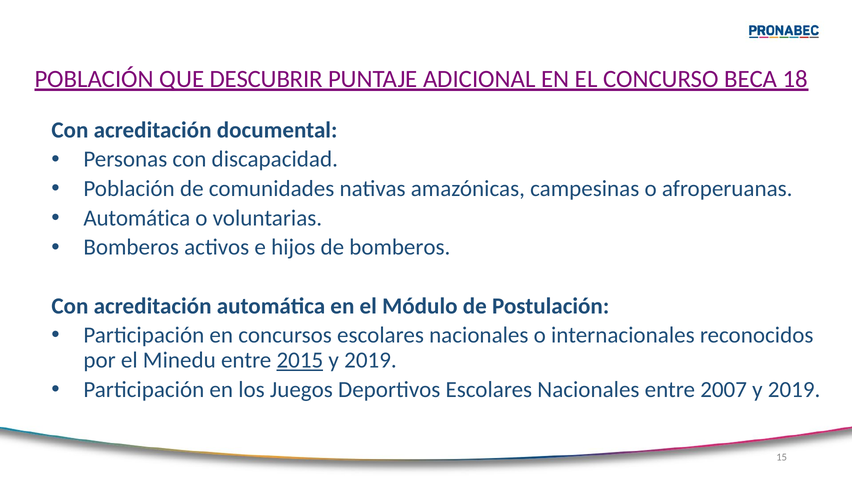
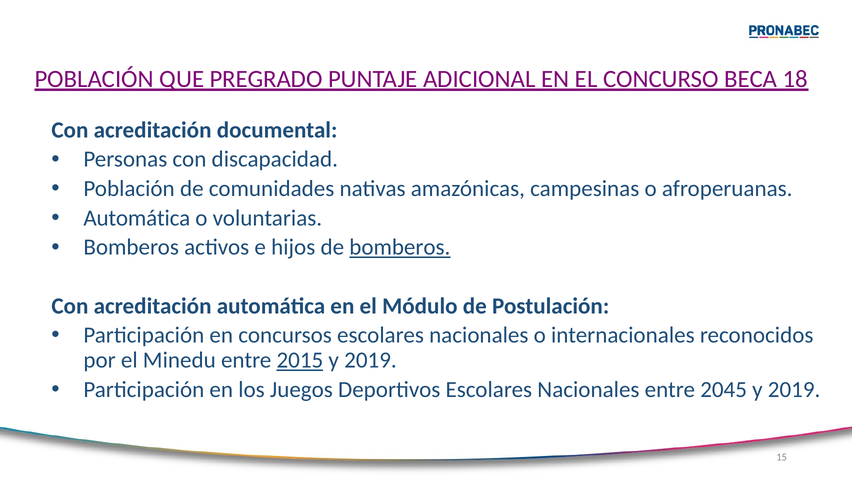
DESCUBRIR: DESCUBRIR -> PREGRADO (266, 79)
bomberos underline: none -> present (400, 247)
2007: 2007 -> 2045 (724, 390)
